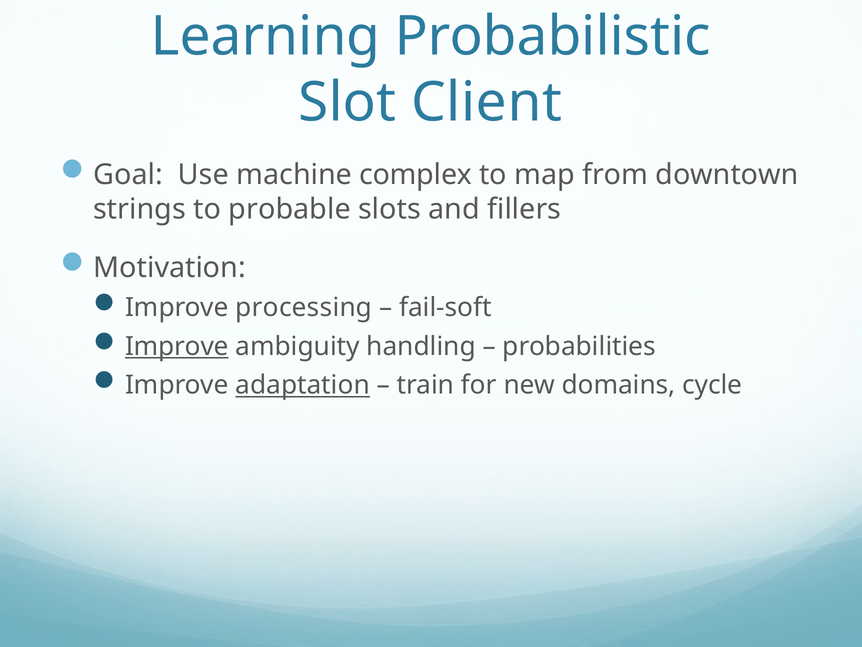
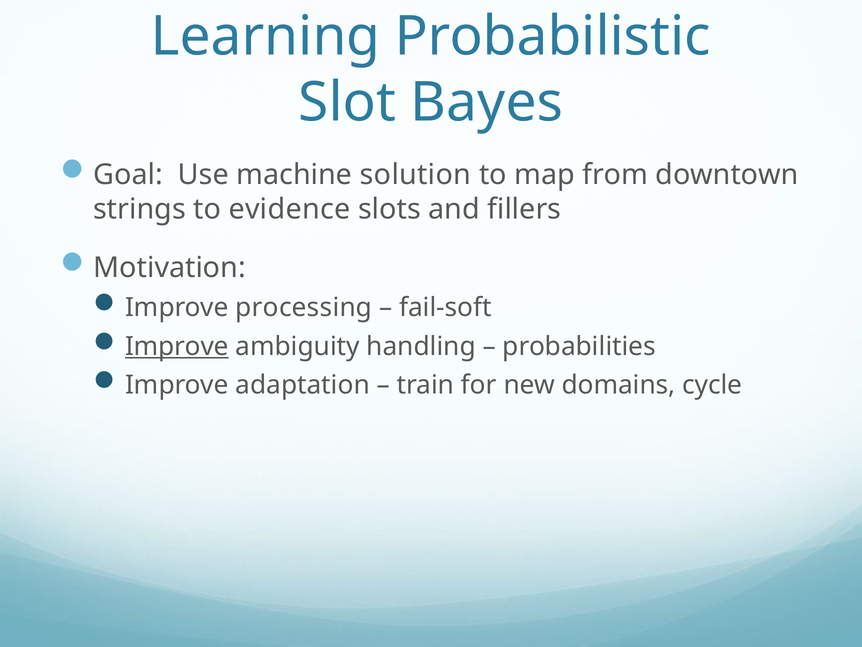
Client: Client -> Bayes (487, 103)
complex: complex -> solution (415, 174)
probable: probable -> evidence (290, 209)
adaptation underline: present -> none (303, 385)
